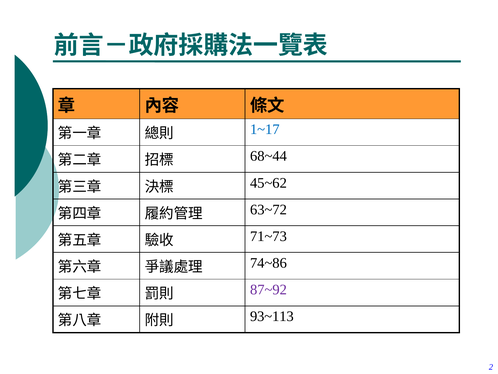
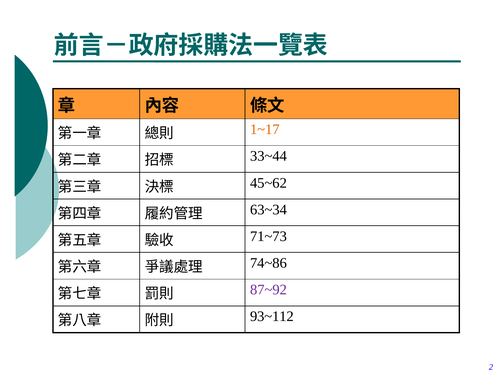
1~17 colour: blue -> orange (265, 129)
68~44: 68~44 -> 33~44 (268, 156)
63~72: 63~72 -> 63~34 (268, 209)
93~113: 93~113 -> 93~112 (272, 316)
